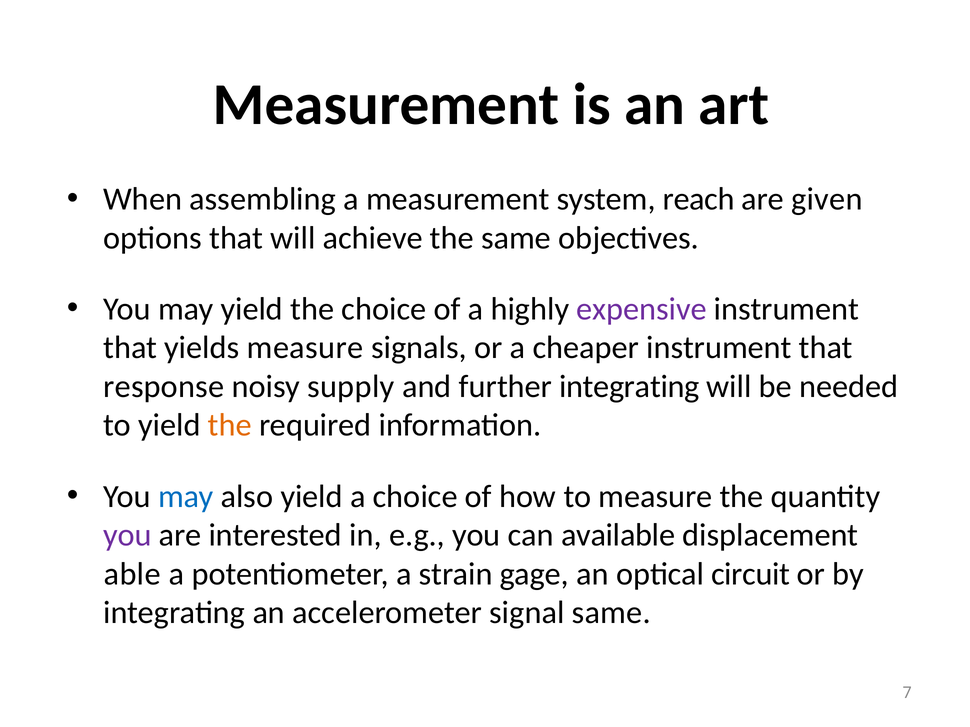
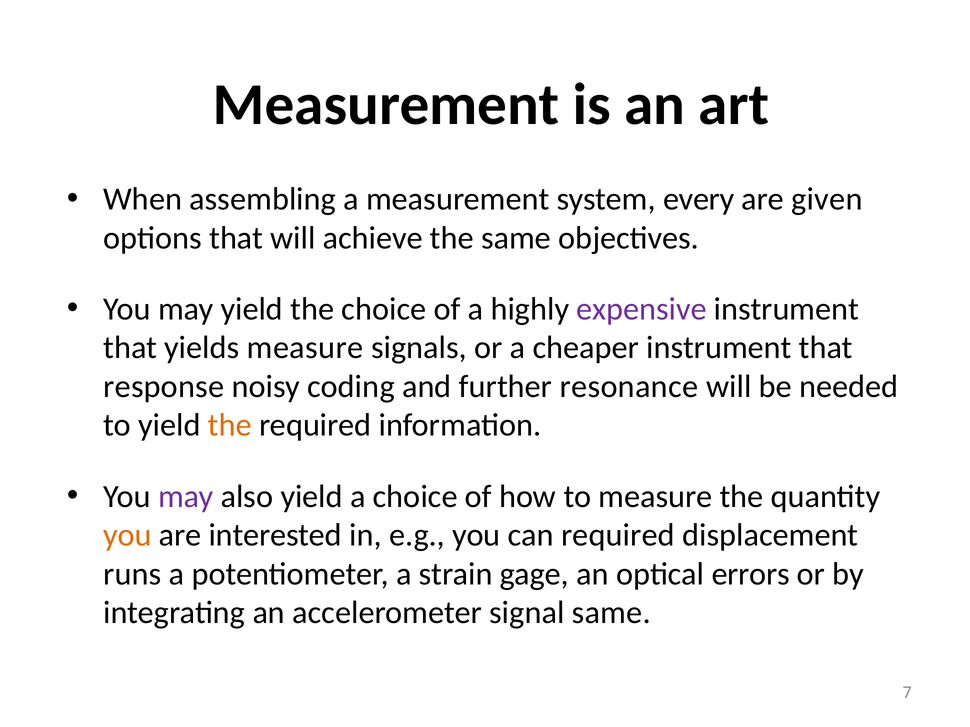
reach: reach -> every (699, 199)
supply: supply -> coding (351, 387)
further integrating: integrating -> resonance (629, 387)
may colour: blue -> purple (186, 497)
you colour: purple -> orange (128, 536)
can available: available -> required (618, 536)
able: able -> runs (132, 574)
circuit: circuit -> errors (751, 574)
